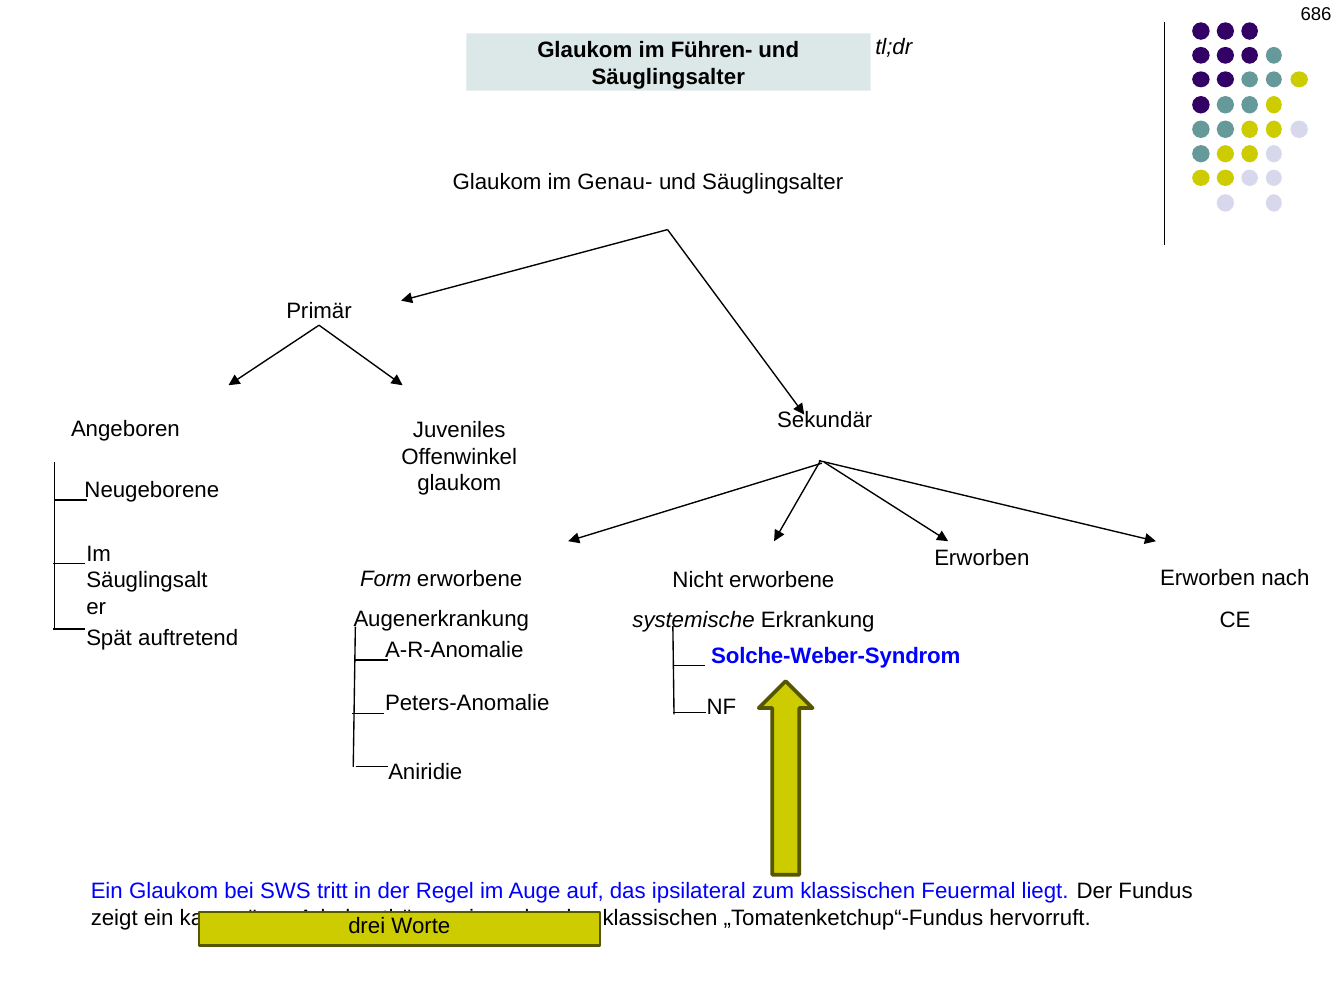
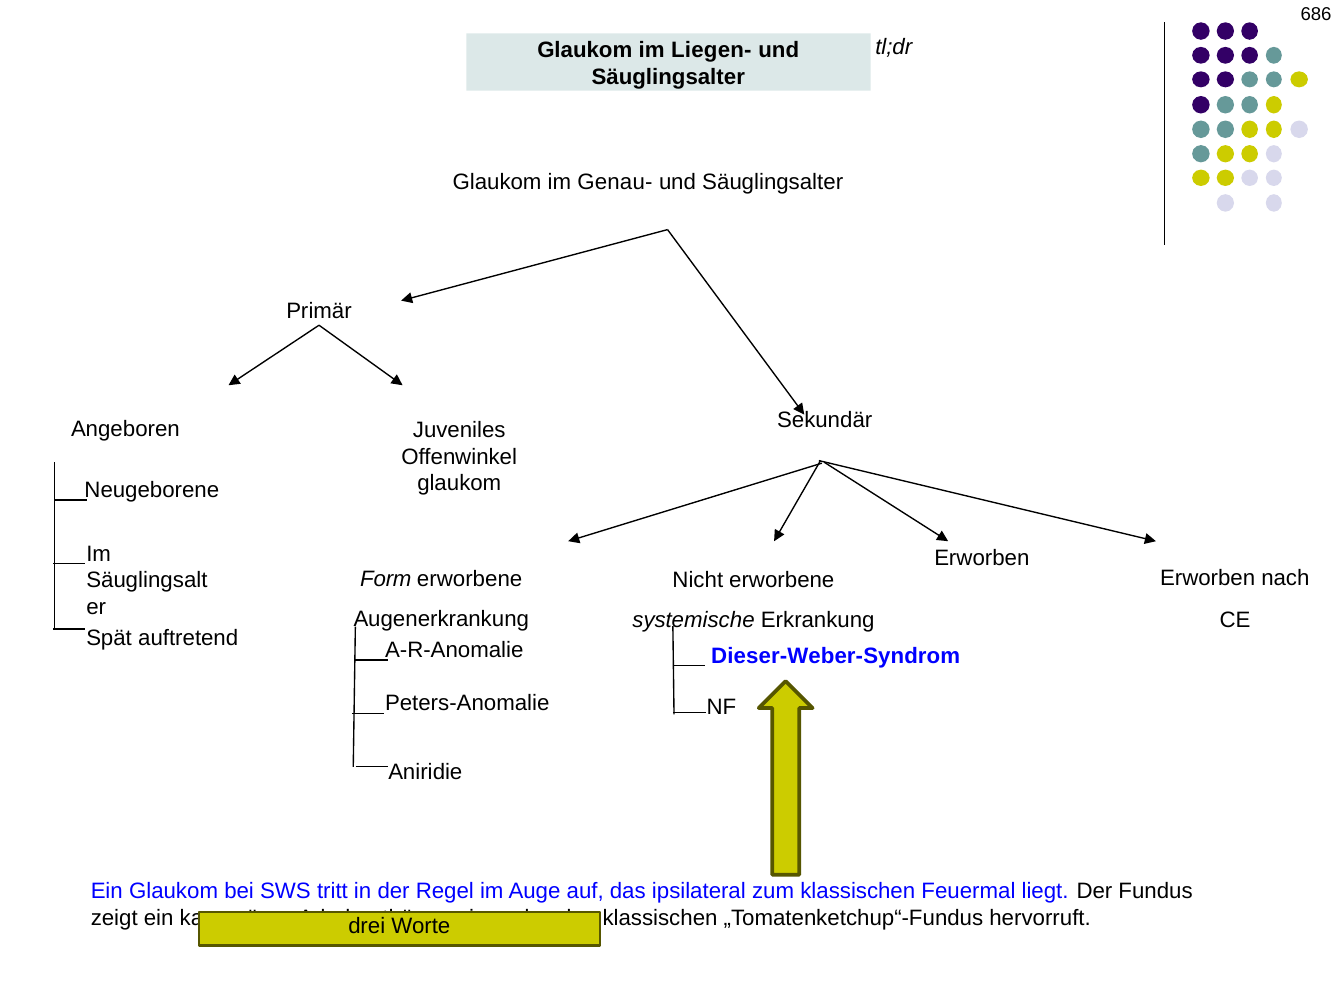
Führen-: Führen- -> Liegen- (711, 50)
Solche-Weber-Syndrom: Solche-Weber-Syndrom -> Dieser-Weber-Syndrom (836, 656)
